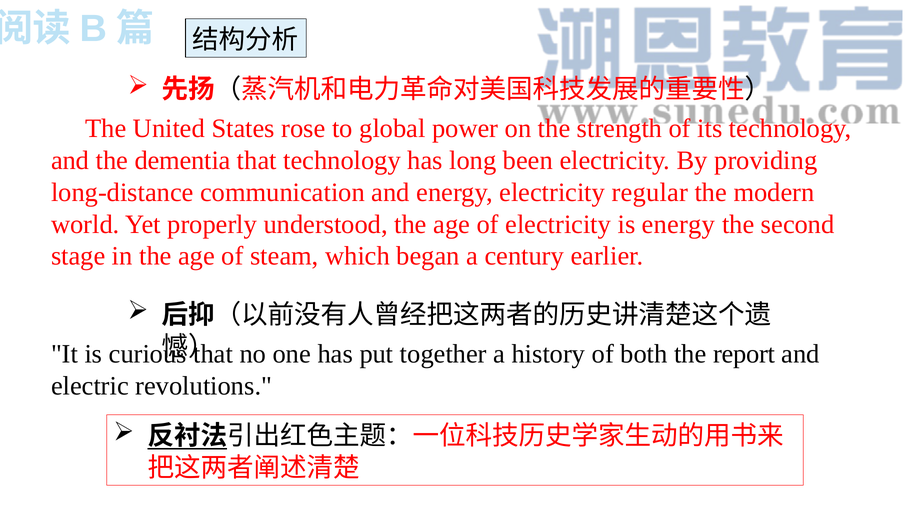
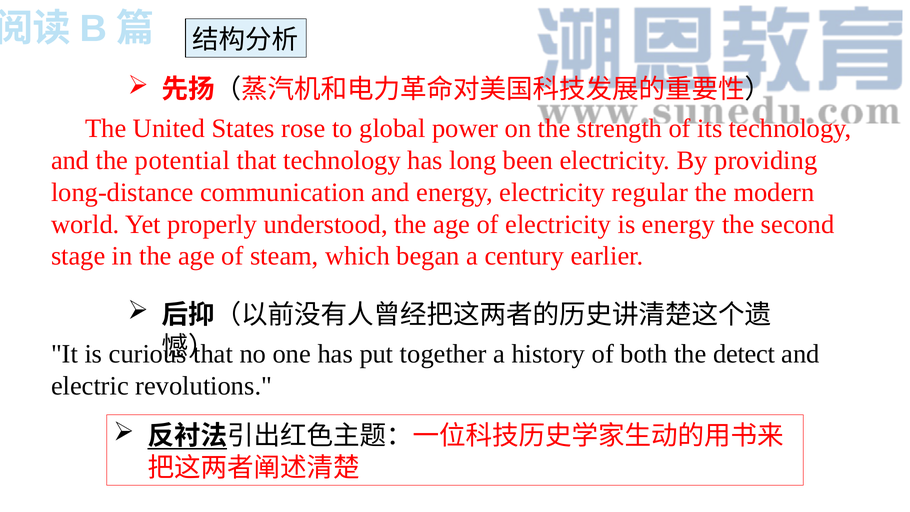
dementia: dementia -> potential (182, 160)
report: report -> detect (744, 354)
